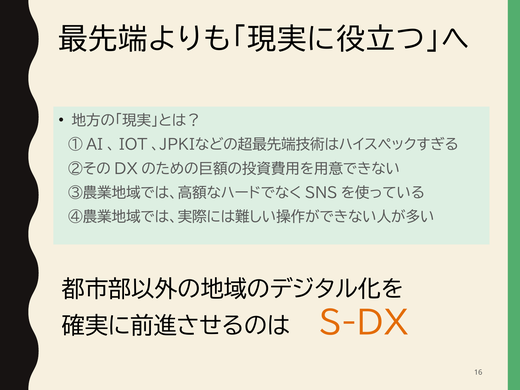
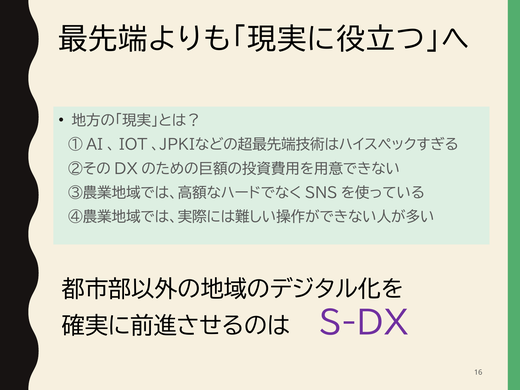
S-DX colour: orange -> purple (364, 323)
